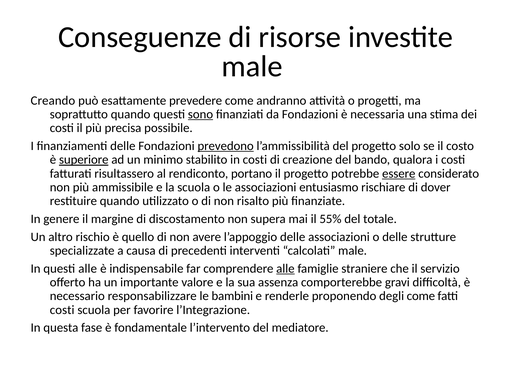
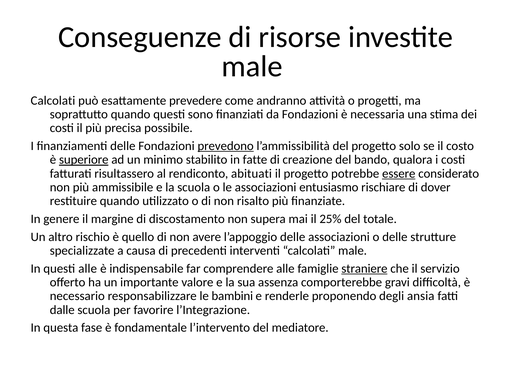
Creando: Creando -> Calcolati (53, 101)
sono underline: present -> none (200, 114)
in costi: costi -> fatte (255, 160)
portano: portano -> abituati (251, 174)
55%: 55% -> 25% (330, 219)
alle underline: present -> none (285, 269)
straniere underline: none -> present (364, 269)
degli come: come -> ansia (421, 296)
costi: costi -> dalle (62, 310)
